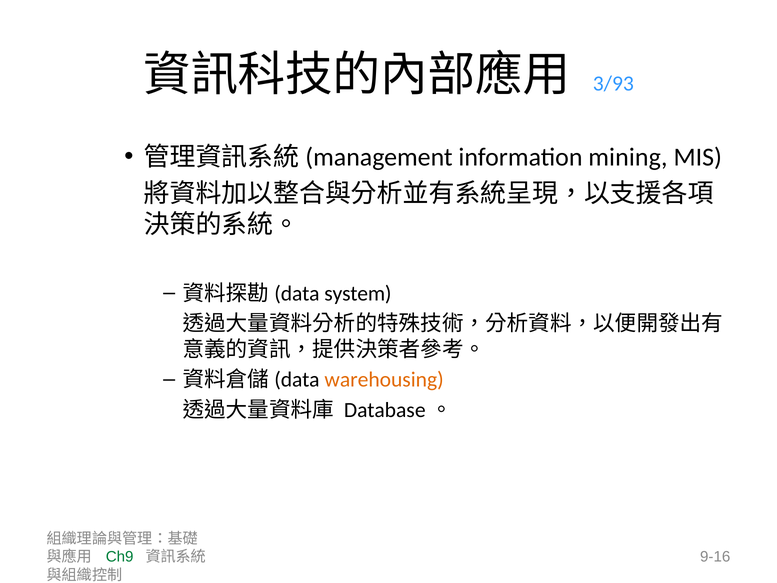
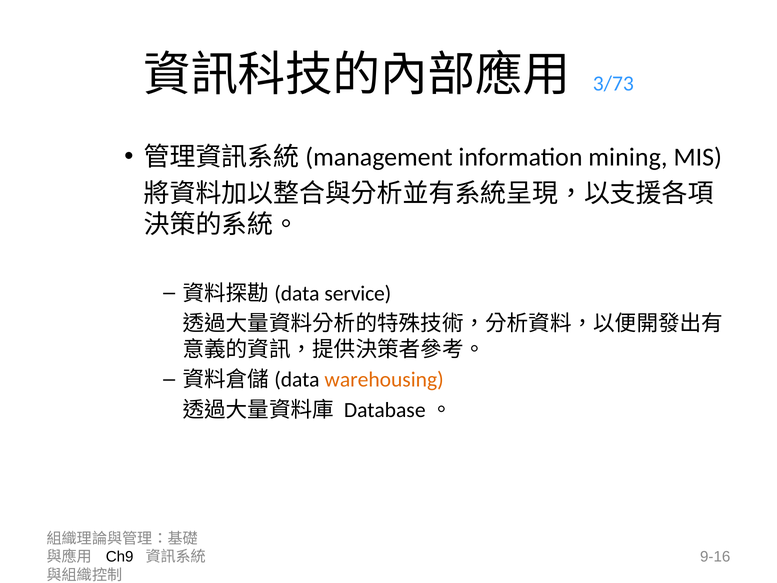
3/93: 3/93 -> 3/73 (613, 84)
system: system -> service (358, 293)
Ch9 colour: green -> black (120, 557)
